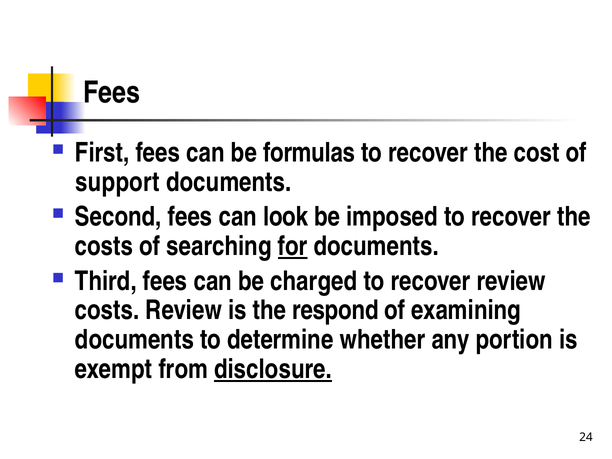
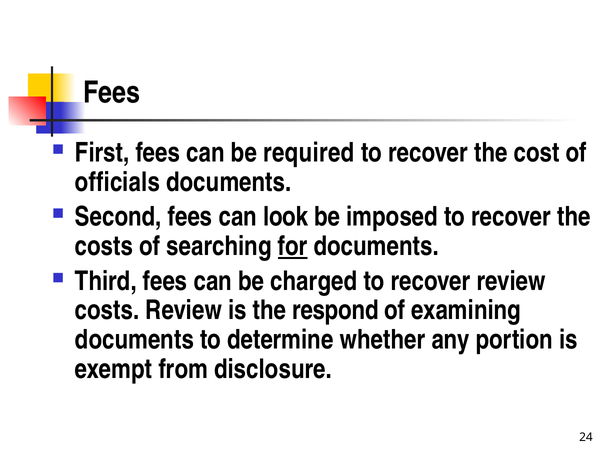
formulas: formulas -> required (309, 153)
support: support -> officials (117, 182)
disclosure underline: present -> none (273, 369)
